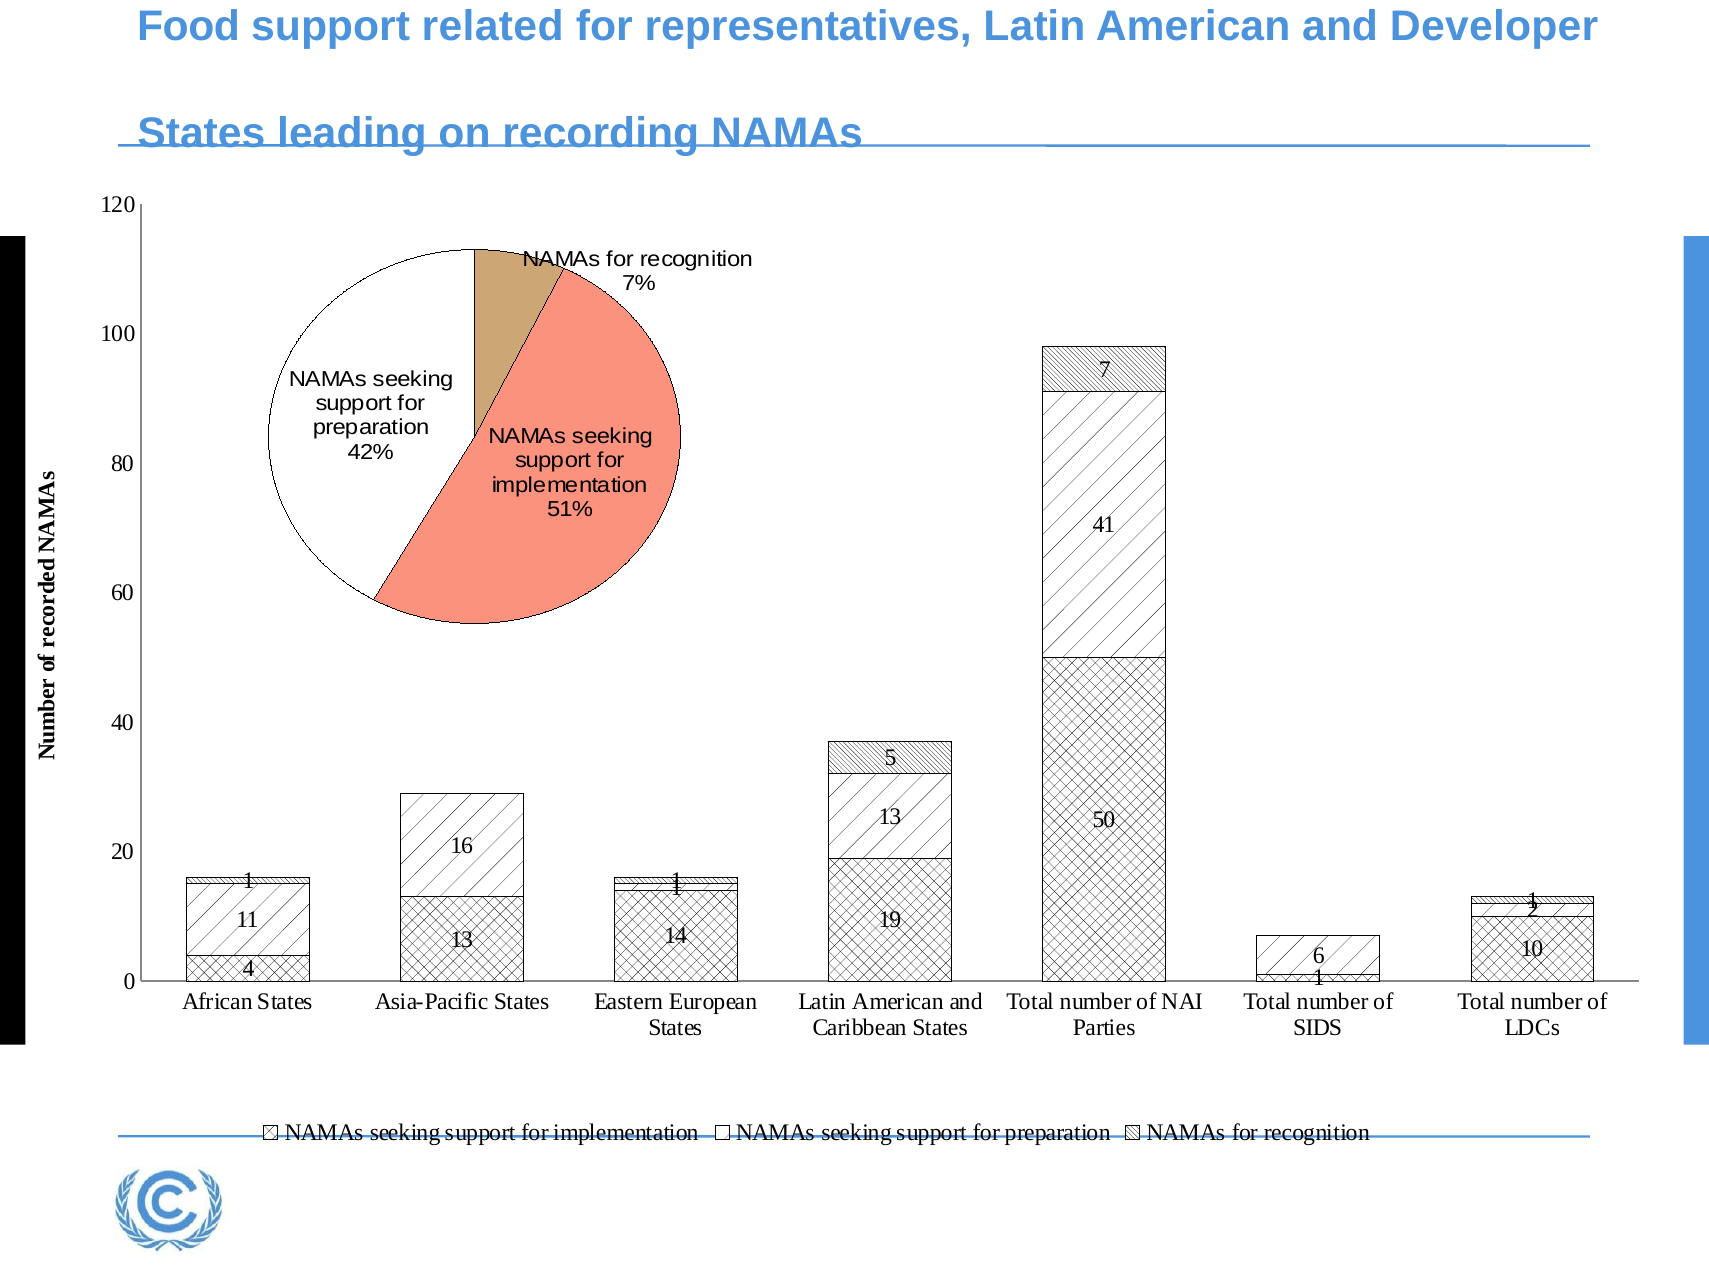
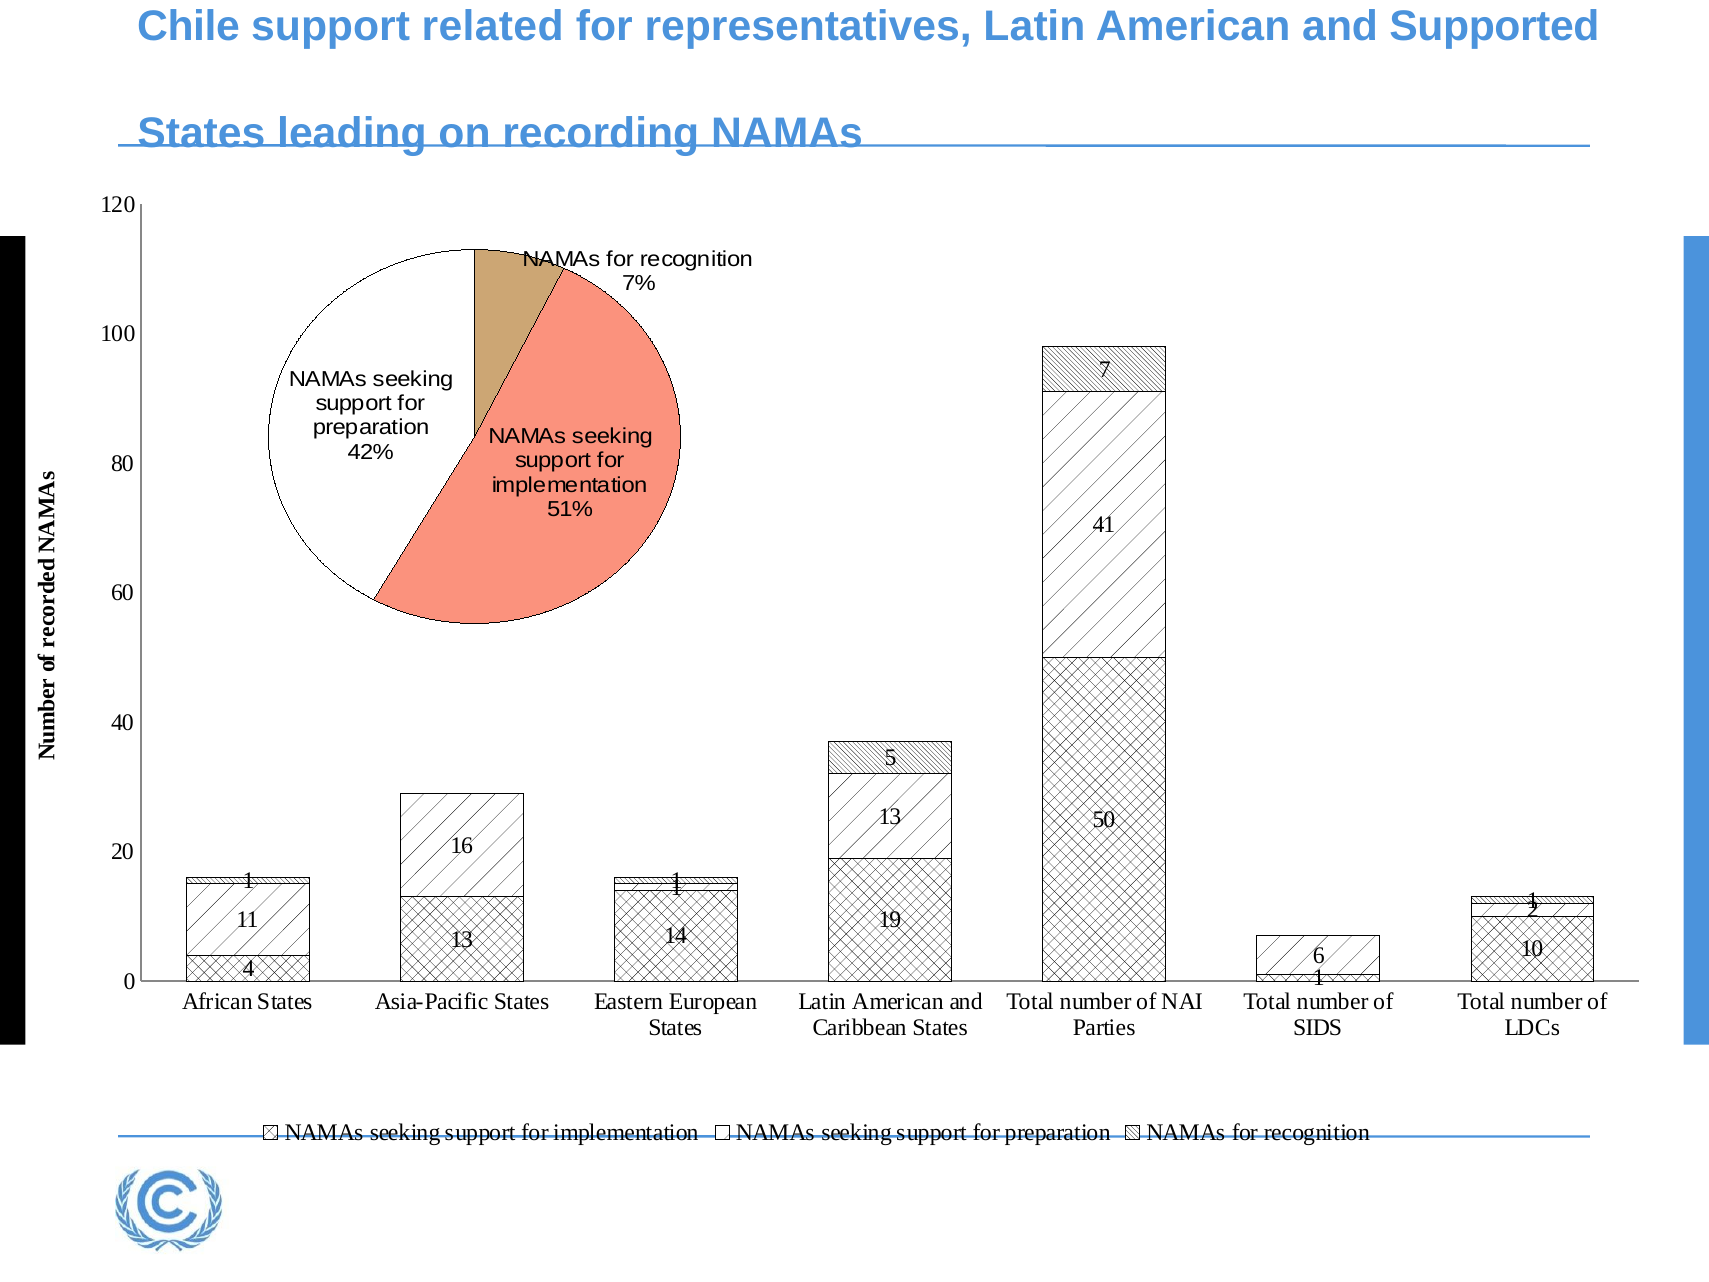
Food: Food -> Chile (188, 27)
Developer: Developer -> Supported (1494, 27)
